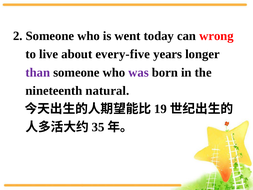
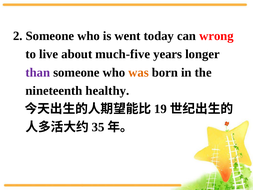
every-five: every-five -> much-five (123, 54)
was colour: purple -> orange (139, 72)
natural: natural -> healthy (107, 91)
